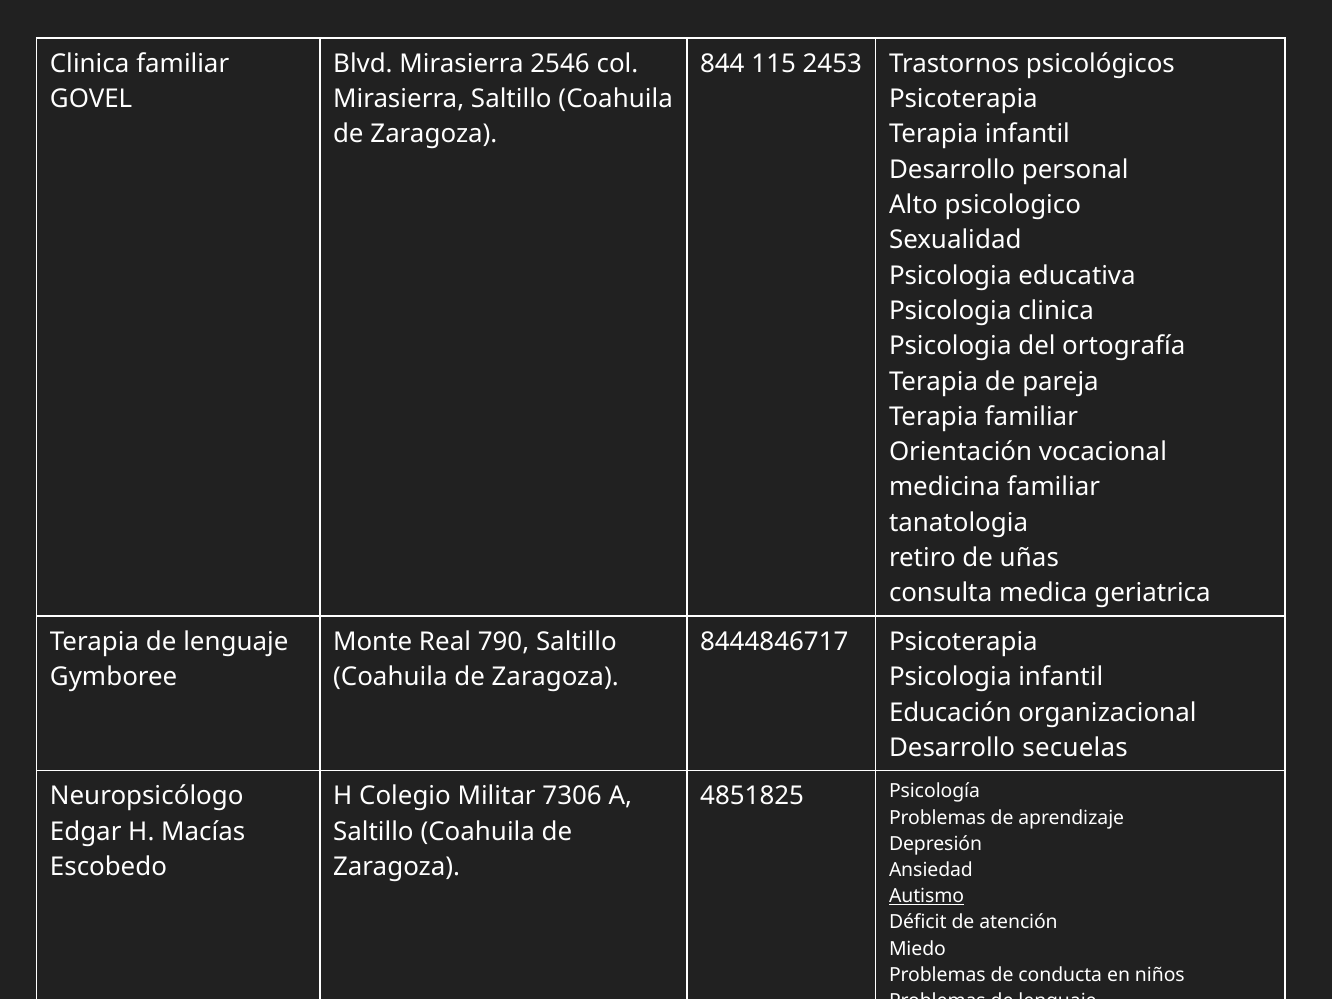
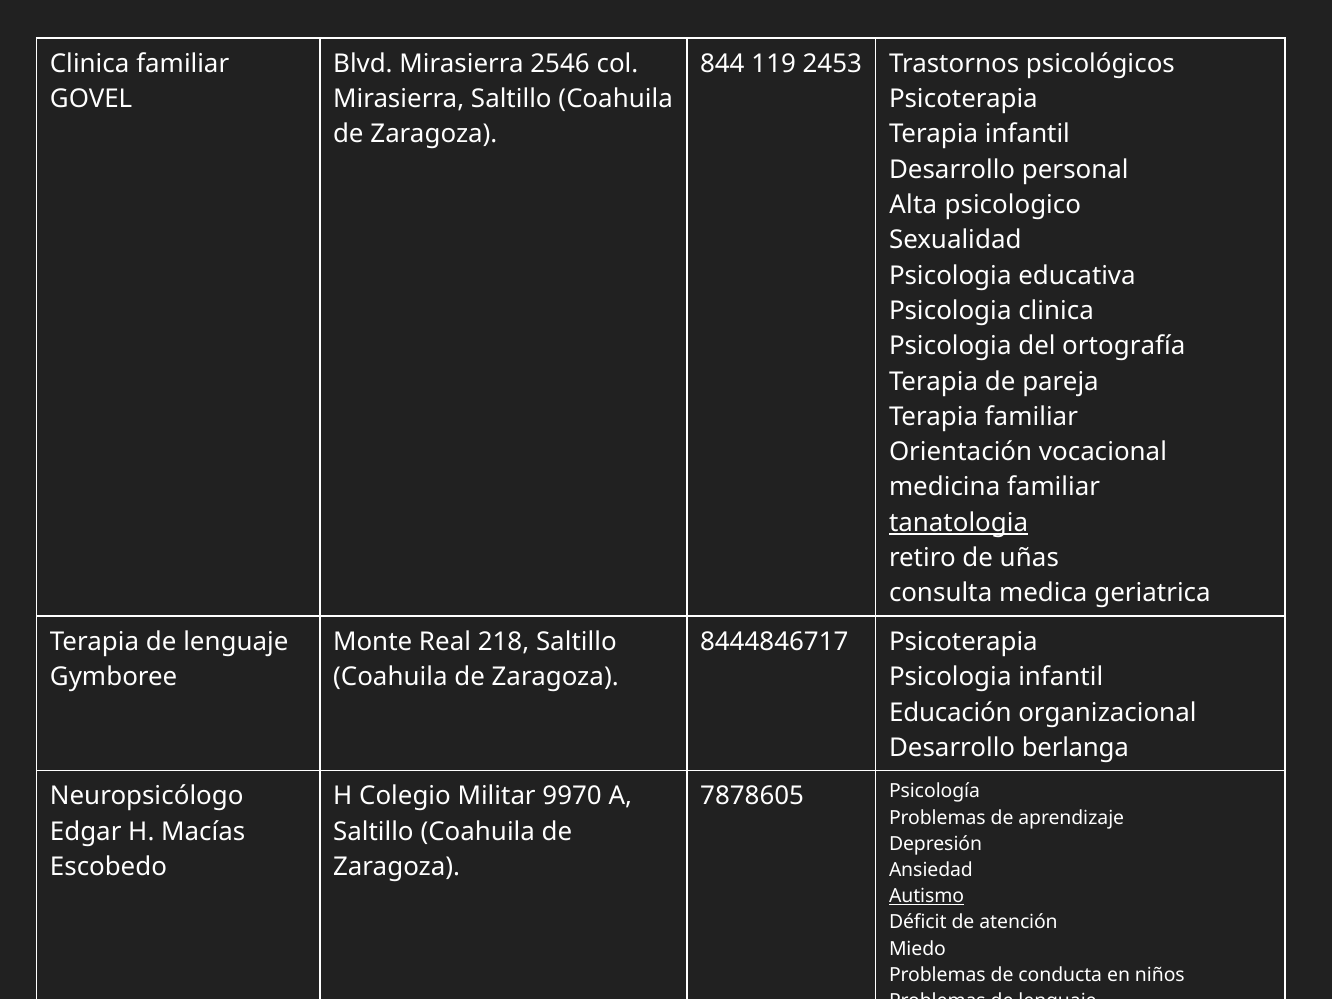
115: 115 -> 119 (774, 64)
Alto: Alto -> Alta (913, 205)
tanatologia underline: none -> present (959, 523)
790: 790 -> 218 (503, 642)
secuelas: secuelas -> berlanga (1075, 748)
7306: 7306 -> 9970 (572, 796)
4851825: 4851825 -> 7878605 (752, 796)
